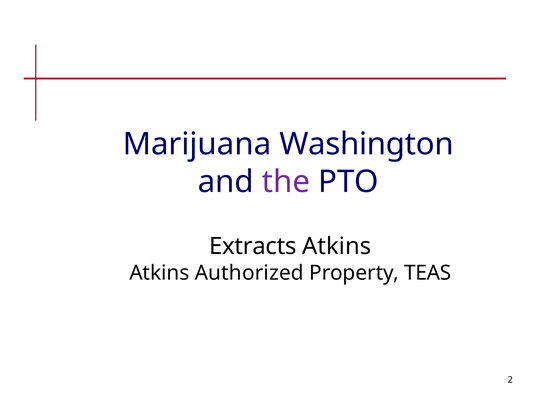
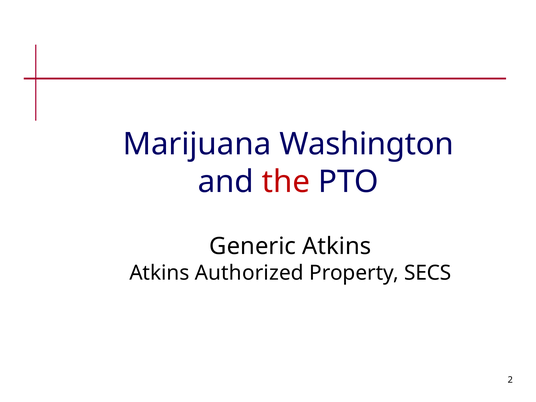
the colour: purple -> red (286, 182)
Extracts: Extracts -> Generic (253, 246)
TEAS: TEAS -> SECS (428, 273)
